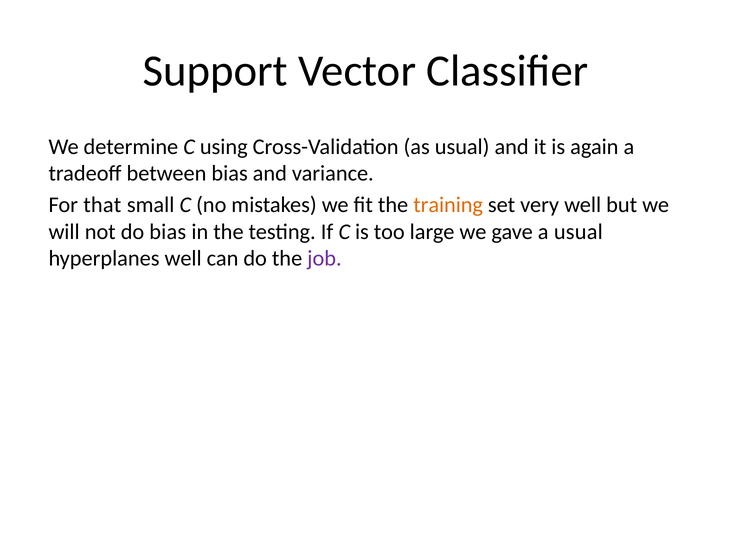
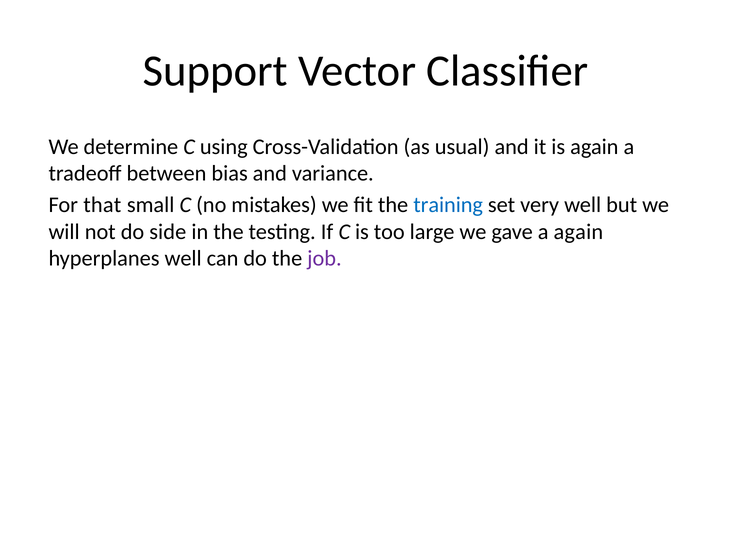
training colour: orange -> blue (448, 205)
do bias: bias -> side (168, 232)
a usual: usual -> again (578, 232)
